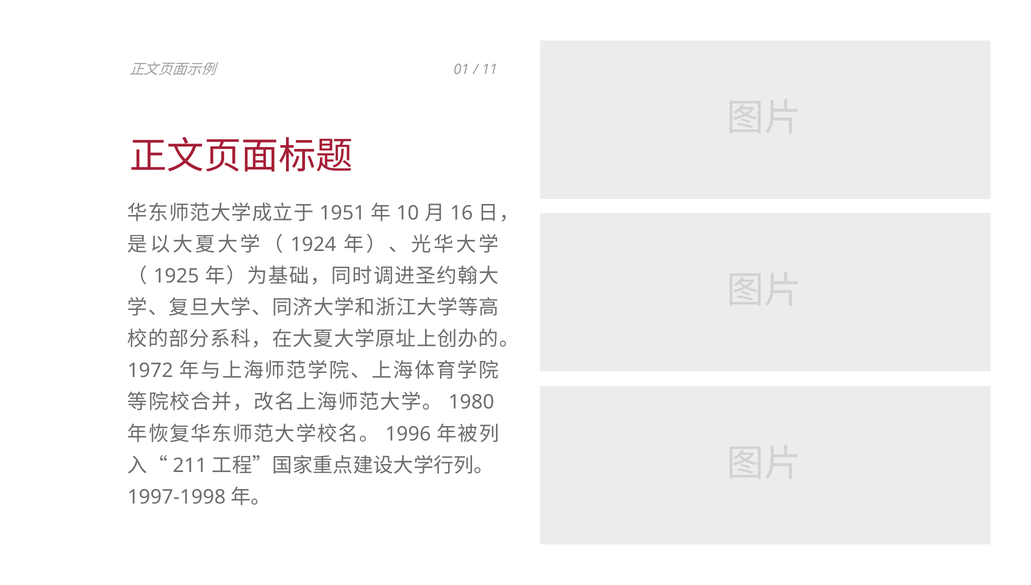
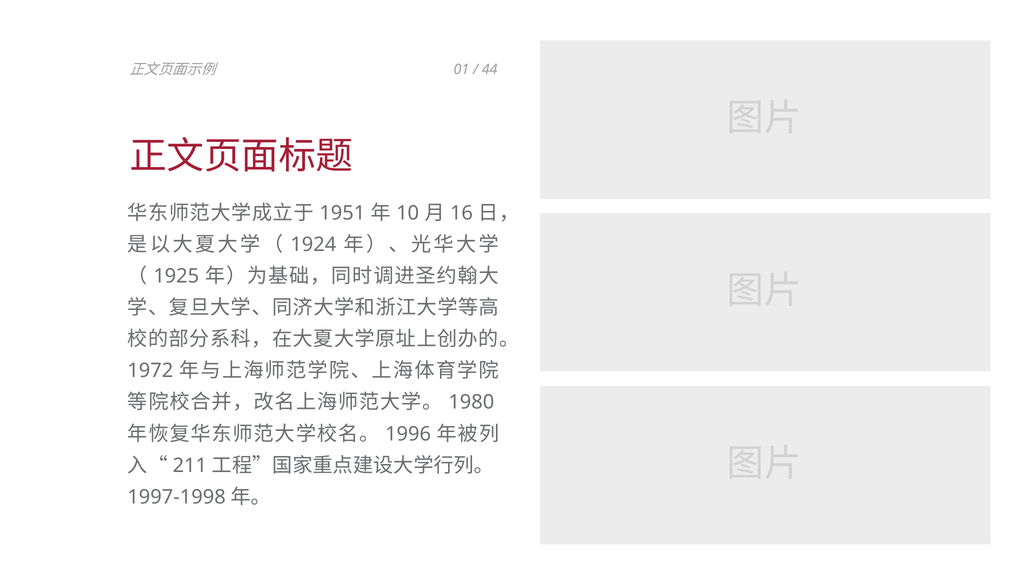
11: 11 -> 44 (490, 70)
